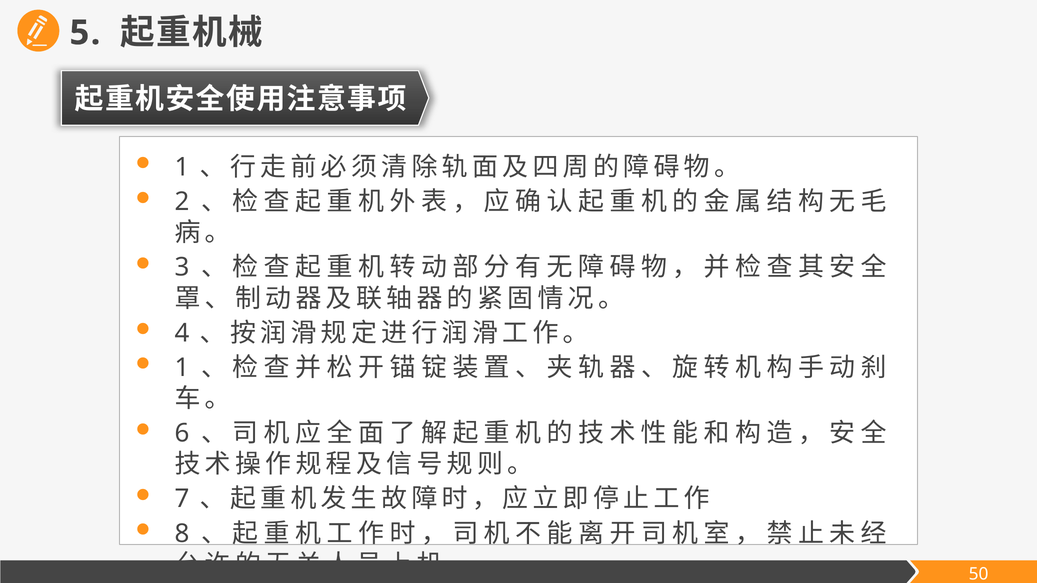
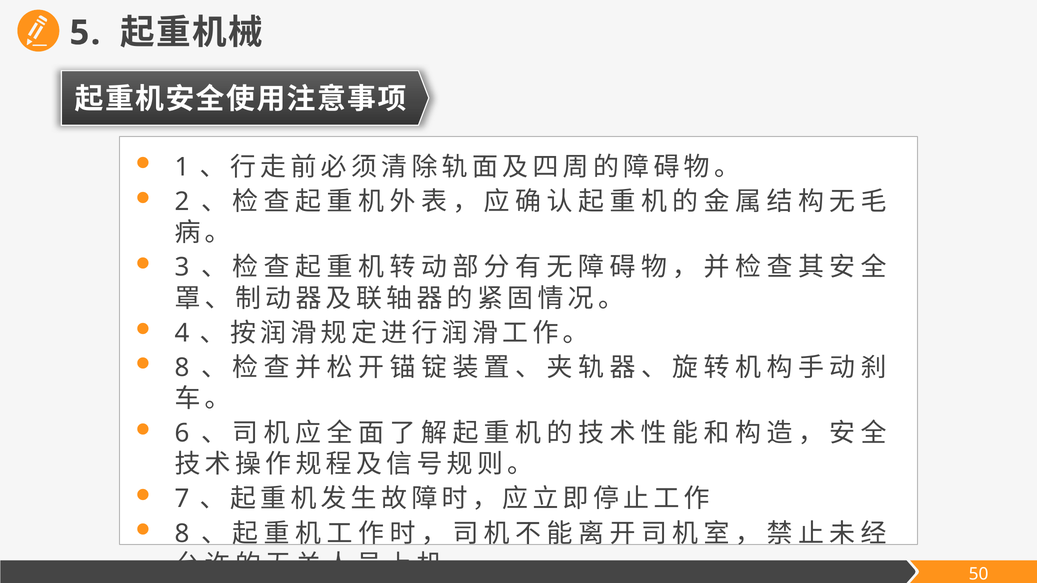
1: 1 -> 8 (182, 368)
